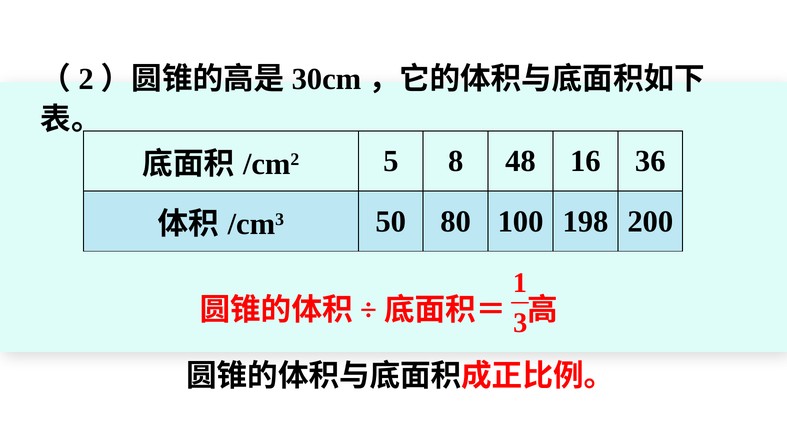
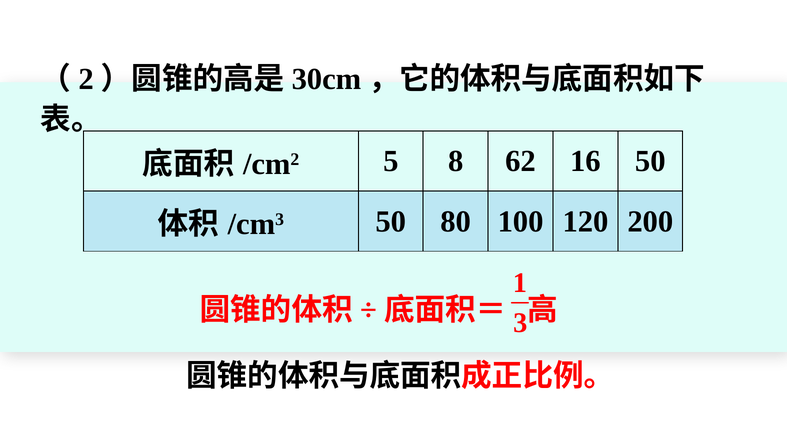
48: 48 -> 62 (521, 161)
16 36: 36 -> 50 (650, 161)
198: 198 -> 120 (585, 221)
